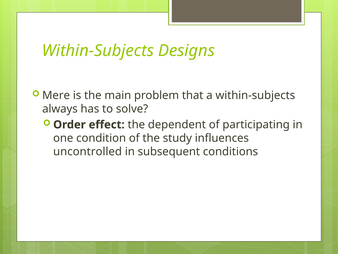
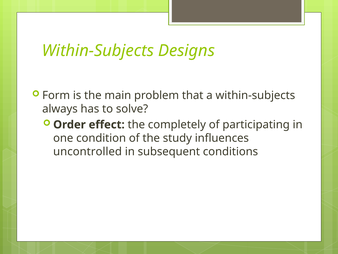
Mere: Mere -> Form (56, 95)
dependent: dependent -> completely (177, 124)
